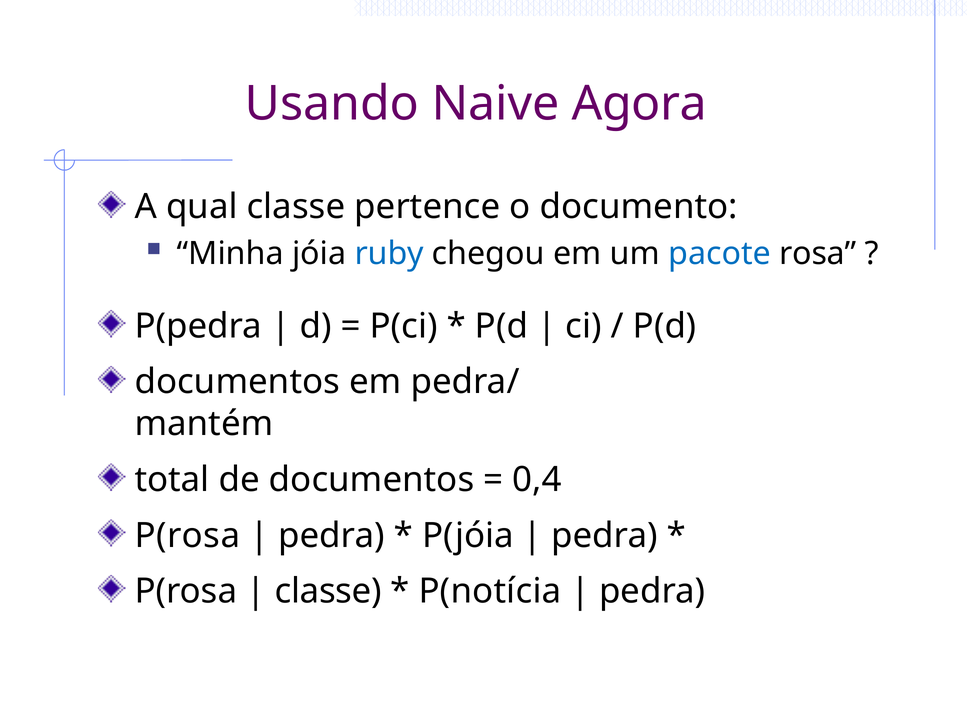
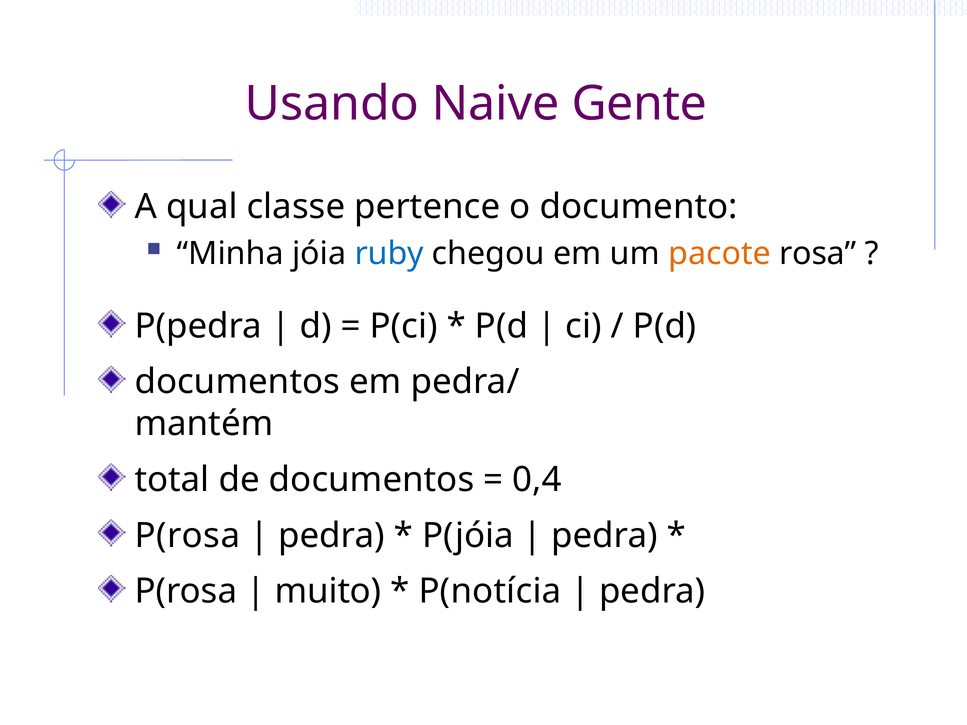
Agora: Agora -> Gente (639, 104)
pacote colour: blue -> orange (720, 254)
classe: classe -> muito (328, 592)
